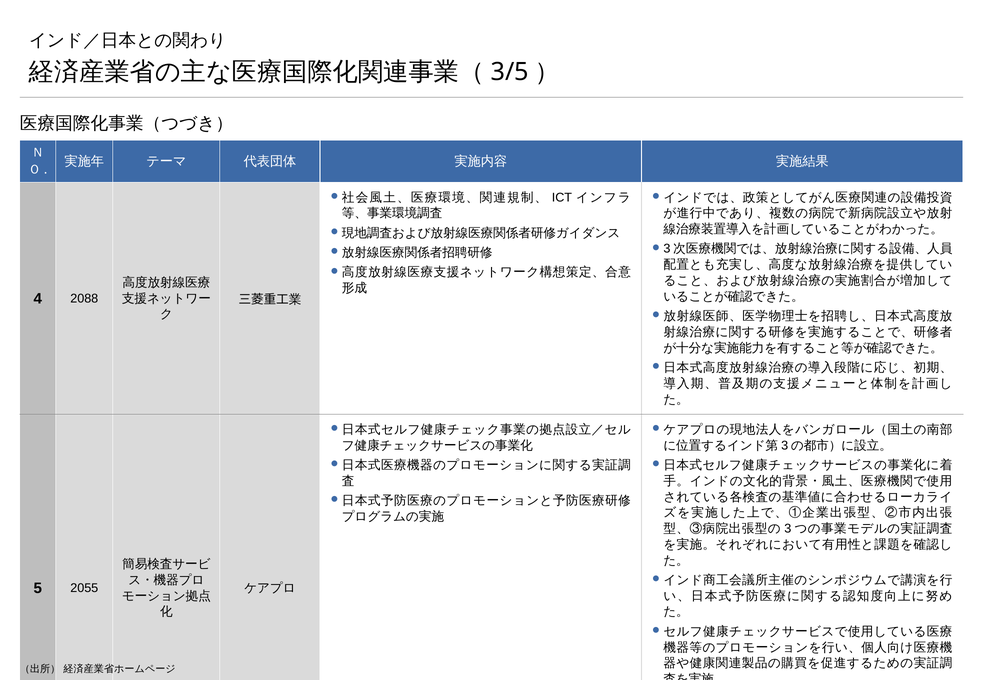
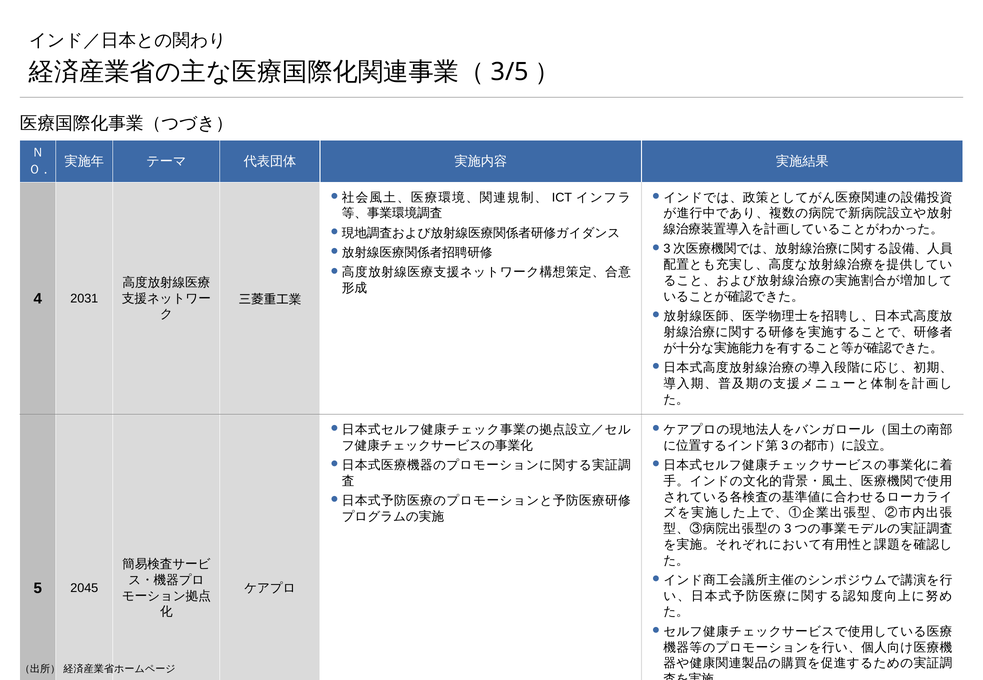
2088: 2088 -> 2031 (84, 299)
2055: 2055 -> 2045 (84, 589)
